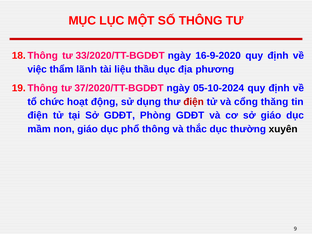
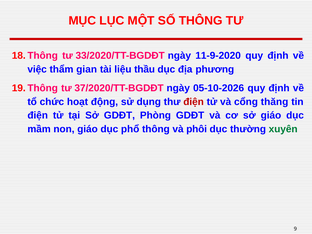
16-9-2020: 16-9-2020 -> 11-9-2020 (218, 56)
lãnh: lãnh -> gian (87, 69)
05-10-2024: 05-10-2024 -> 05-10-2026 (219, 88)
thắc: thắc -> phôi (197, 129)
xuyên colour: black -> green (283, 129)
